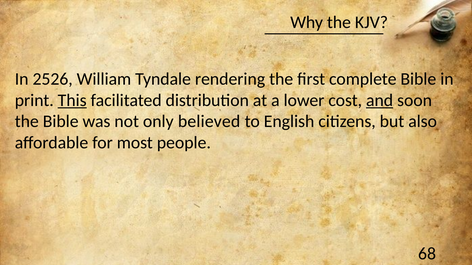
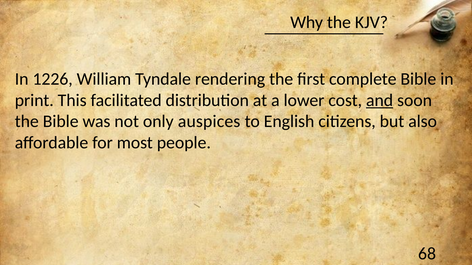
2526: 2526 -> 1226 (53, 79)
This underline: present -> none (72, 100)
believed: believed -> auspices (209, 122)
